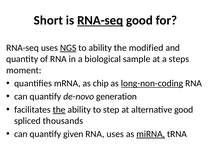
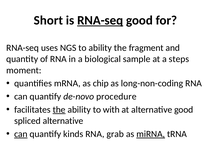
NGS underline: present -> none (68, 48)
modified: modified -> fragment (146, 48)
long-non-coding underline: present -> none (152, 84)
generation: generation -> procedure (116, 97)
step: step -> with (111, 110)
spliced thousands: thousands -> alternative (63, 121)
can underline: none -> present (21, 134)
given: given -> kinds (73, 134)
RNA uses: uses -> grab (115, 134)
